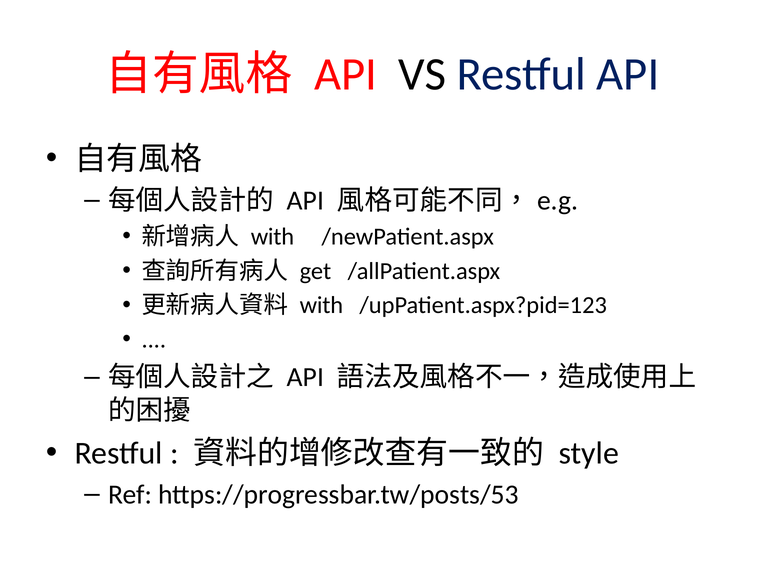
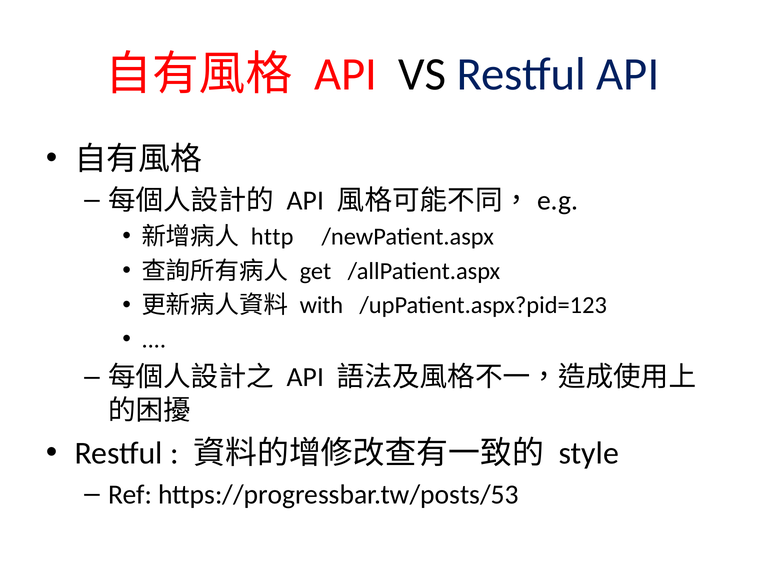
with: with -> http (272, 236)
